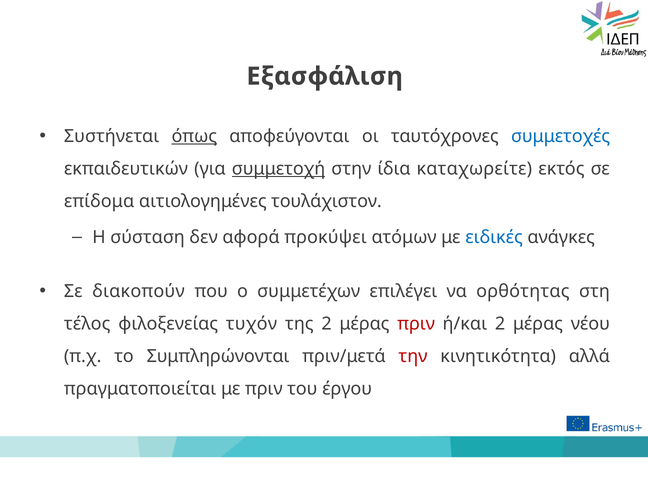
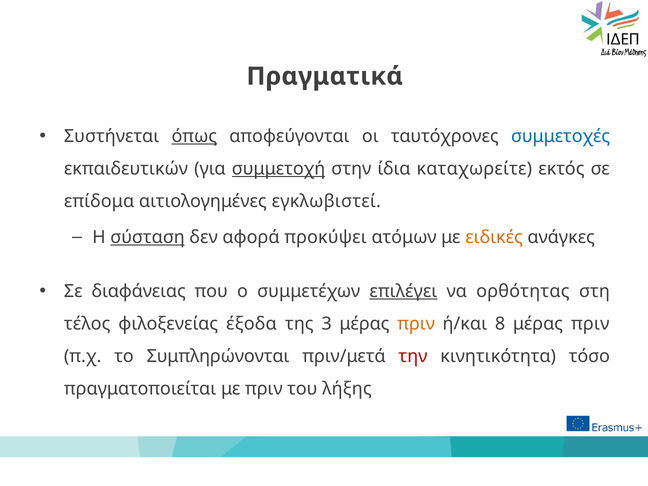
Εξασφάλιση: Εξασφάλιση -> Πραγματικά (325, 76)
τουλάχιστον: τουλάχιστον -> εγκλωβιστεί (326, 201)
σύσταση underline: none -> present (148, 237)
ειδικές colour: blue -> orange (494, 237)
διακοπούν: διακοπούν -> διαφάνειας (139, 291)
επιλέγει underline: none -> present (403, 291)
τυχόν: τυχόν -> έξοδα (251, 324)
της 2: 2 -> 3 (327, 324)
πριν colour: red -> orange (416, 324)
ή/και 2: 2 -> 8 (500, 324)
νέου: νέου -> πριν (590, 324)
αλλά: αλλά -> τόσο (589, 356)
έργου: έργου -> λήξης (347, 389)
